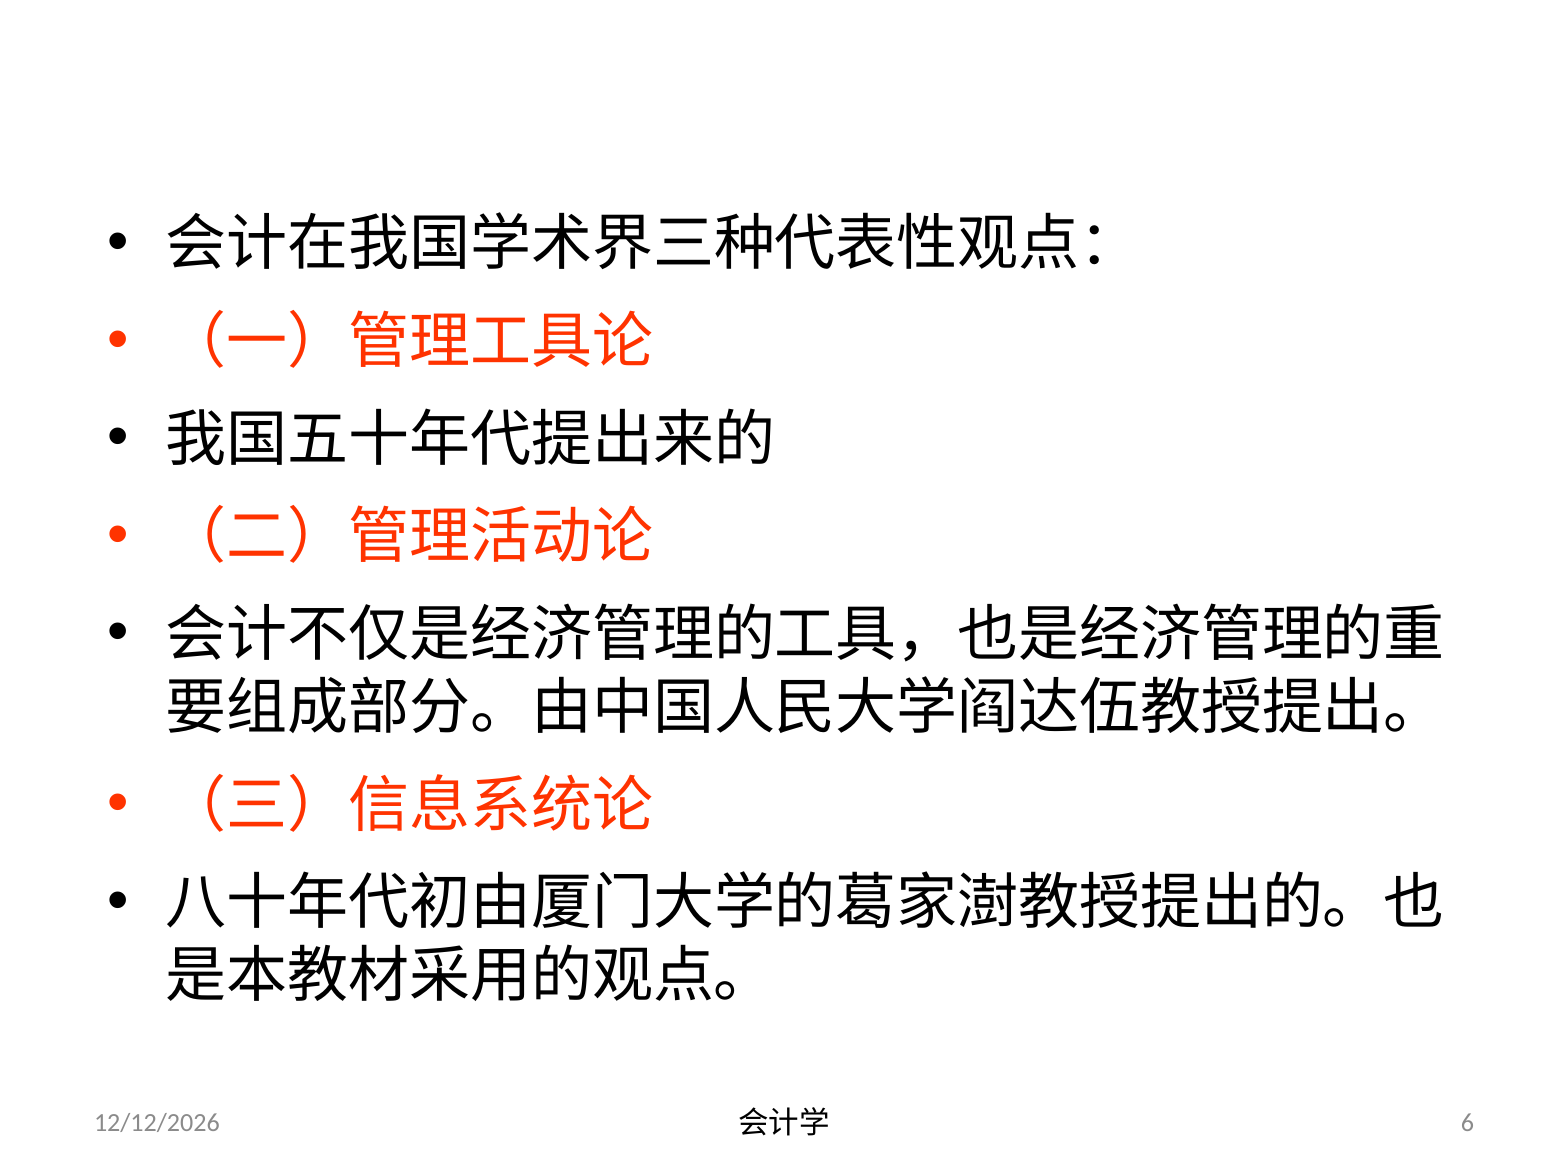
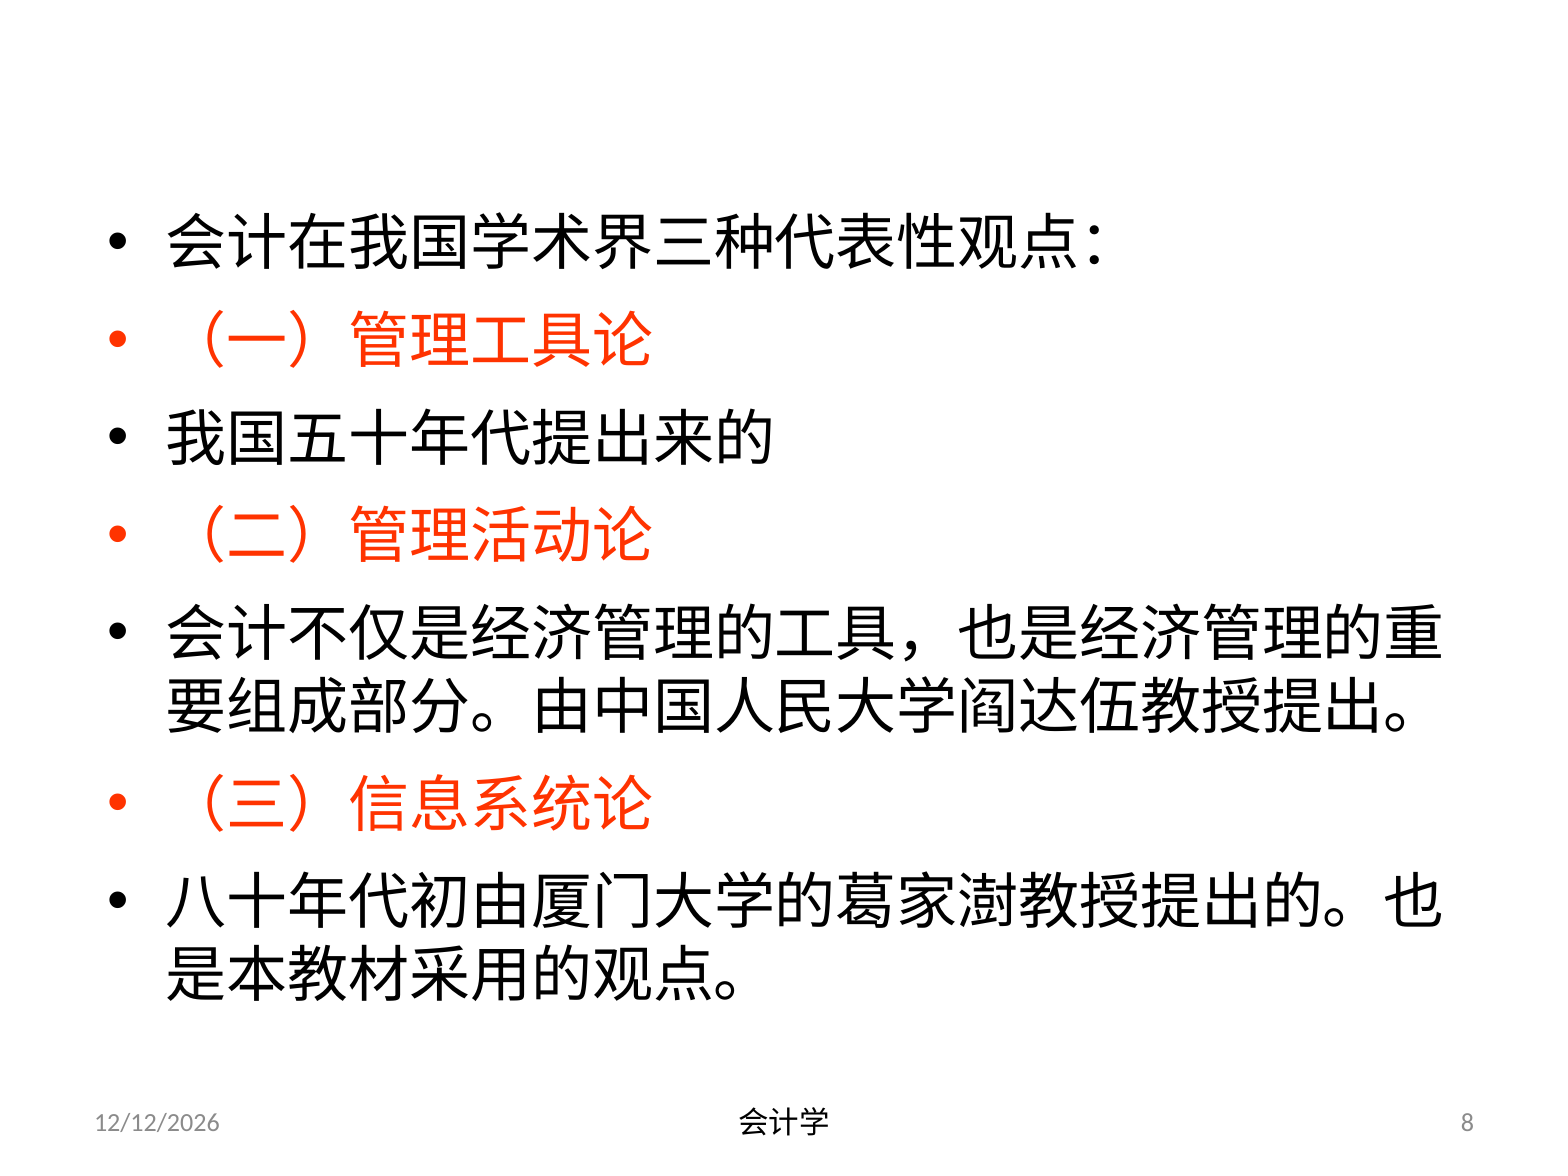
6: 6 -> 8 (1467, 1123)
